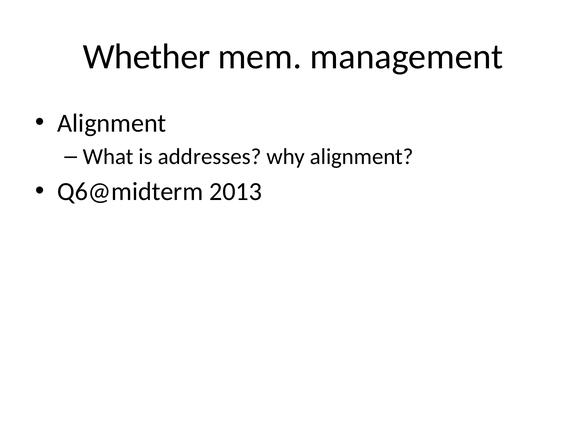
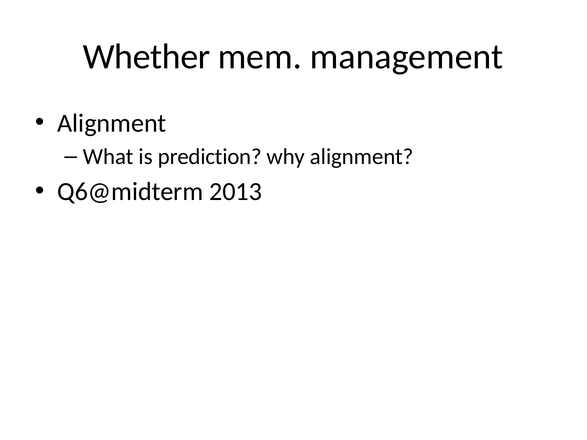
addresses: addresses -> prediction (210, 157)
